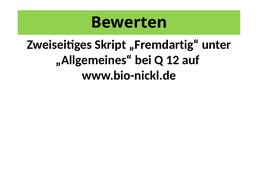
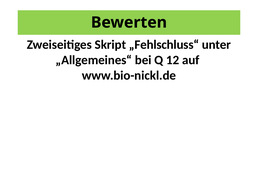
„Fremdartig“: „Fremdartig“ -> „Fehlschluss“ (164, 45)
